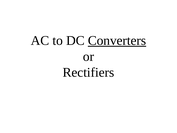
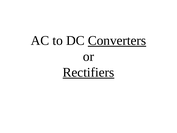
Rectifiers underline: none -> present (88, 72)
